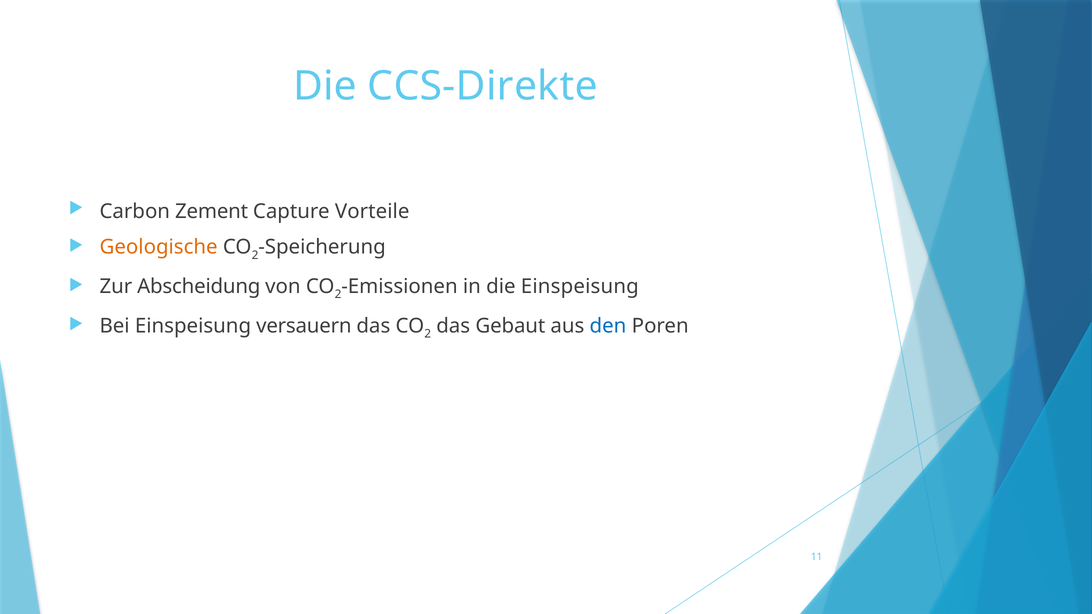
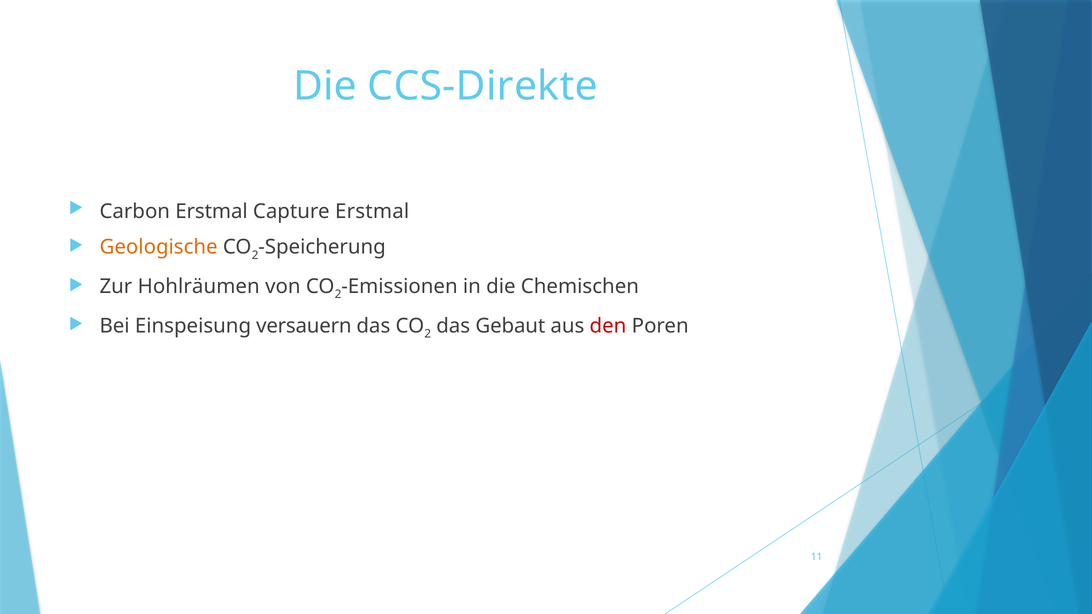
Carbon Zement: Zement -> Erstmal (212, 211)
Capture Vorteile: Vorteile -> Erstmal (372, 211)
Abscheidung: Abscheidung -> Hohlräumen (199, 287)
die Einspeisung: Einspeisung -> Chemischen (580, 287)
den colour: blue -> red (608, 326)
